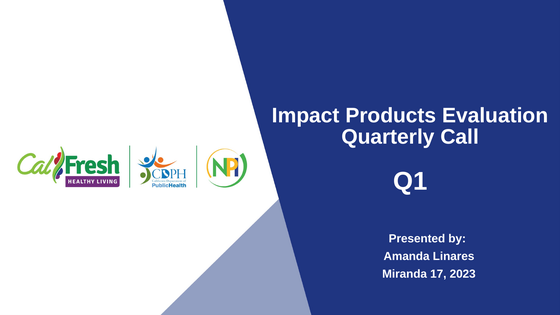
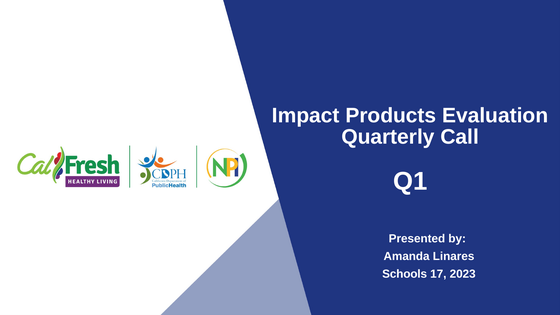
Miranda: Miranda -> Schools (405, 274)
